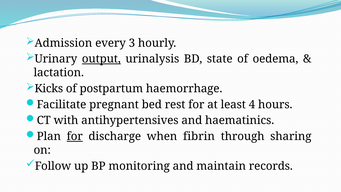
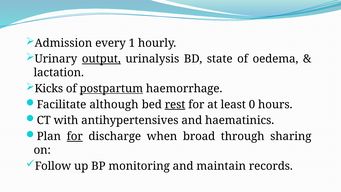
3: 3 -> 1 (132, 43)
postpartum underline: none -> present (111, 88)
pregnant: pregnant -> although (114, 104)
rest underline: none -> present (175, 104)
4: 4 -> 0 (252, 104)
fibrin: fibrin -> broad (199, 136)
